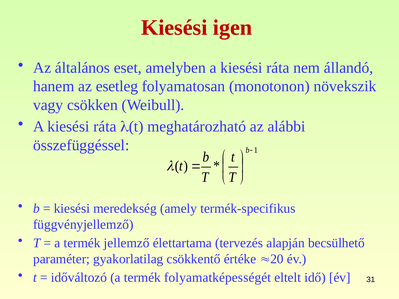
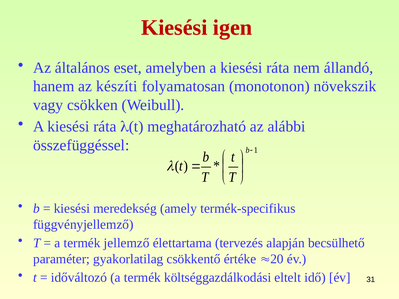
esetleg: esetleg -> készíti (117, 86)
folyamatképességét: folyamatképességét -> költséggazdálkodási (218, 278)
